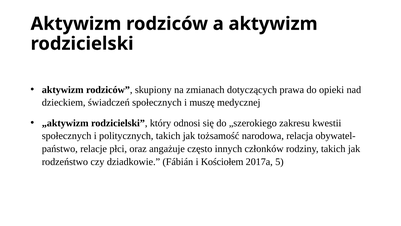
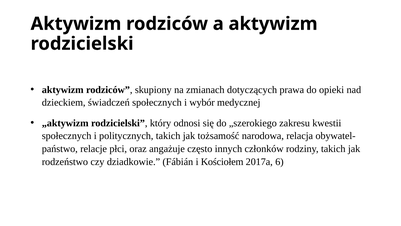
muszę: muszę -> wybór (202, 102)
5: 5 -> 6 (279, 161)
